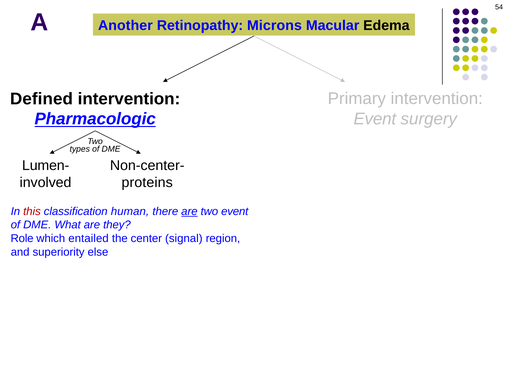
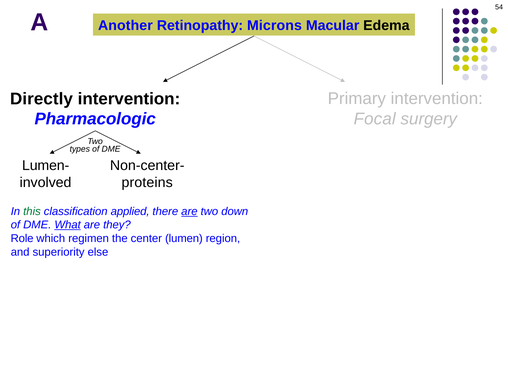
Defined: Defined -> Directly (41, 99)
Event: Event -> Focal (375, 119)
Pharmacologic underline: present -> none (95, 119)
this colour: red -> green (32, 211)
human: human -> applied (130, 211)
two event: event -> down (235, 211)
What underline: none -> present (68, 225)
entailed: entailed -> regimen (89, 238)
signal: signal -> lumen (184, 238)
